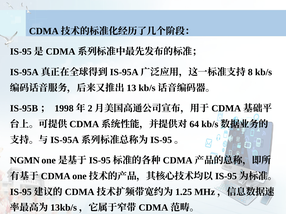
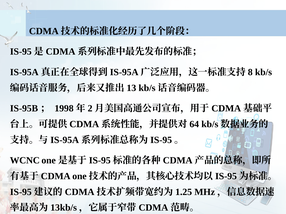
NGMN: NGMN -> WCNC (25, 161)
